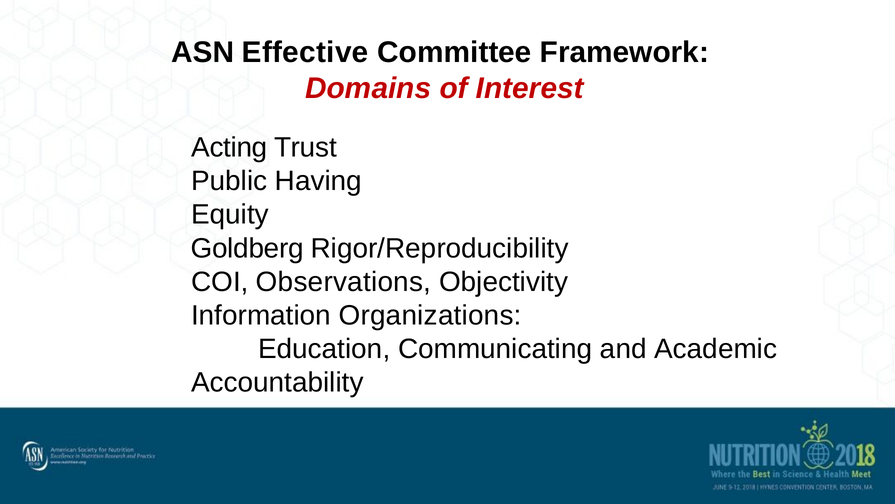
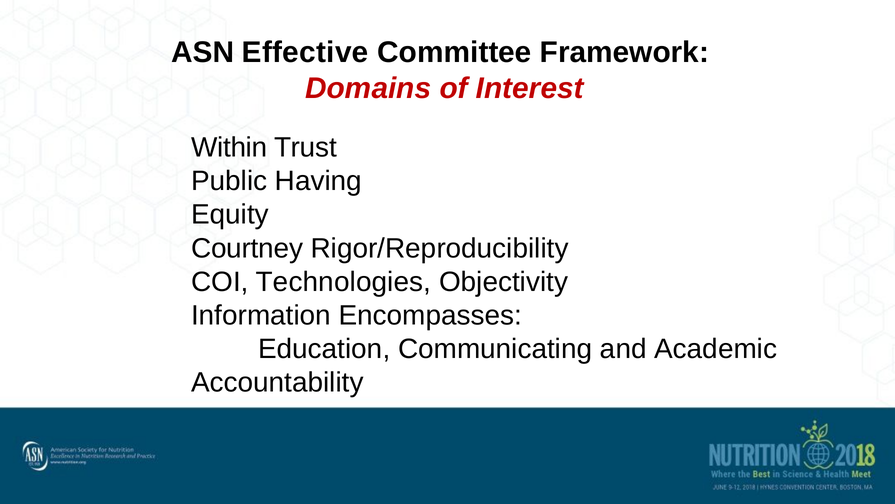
Acting: Acting -> Within (229, 147)
Goldberg: Goldberg -> Courtney (247, 248)
Observations: Observations -> Technologies (344, 282)
Organizations: Organizations -> Encompasses (430, 315)
